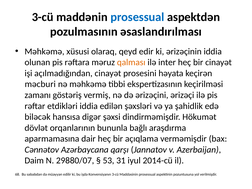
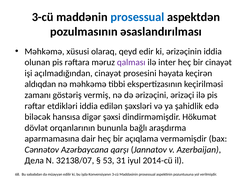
qalması colour: orange -> purple (131, 62)
məcburi: məcburi -> aldıqdan (40, 84)
Daim: Daim -> Дела (34, 161)
29880/07: 29880/07 -> 32138/07 (75, 161)
